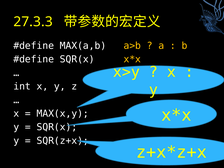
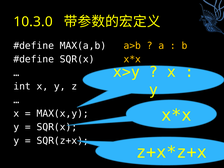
27.3.3: 27.3.3 -> 10.3.0 (33, 22)
